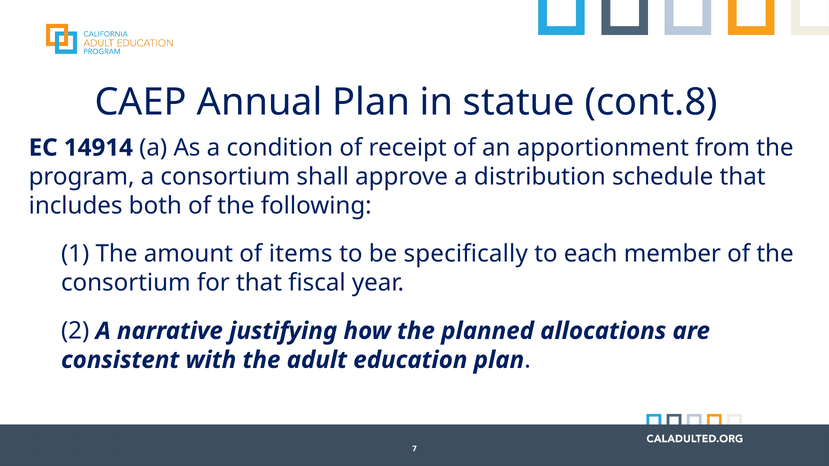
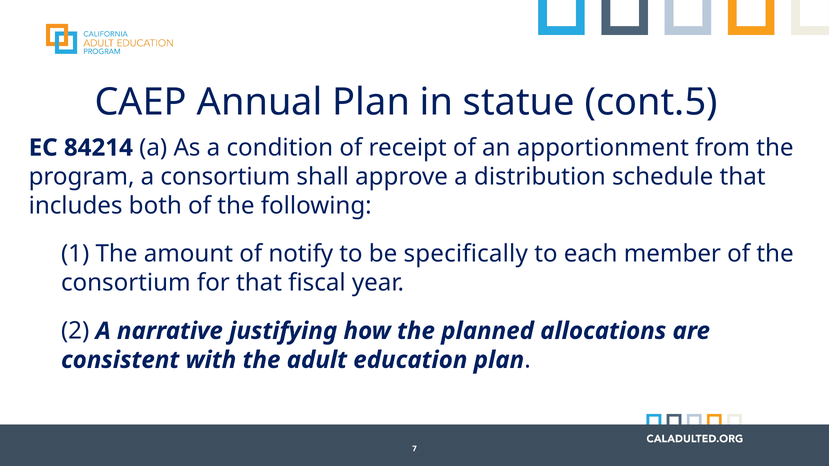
cont.8: cont.8 -> cont.5 (651, 102)
14914: 14914 -> 84214 (98, 148)
items: items -> notify (301, 254)
